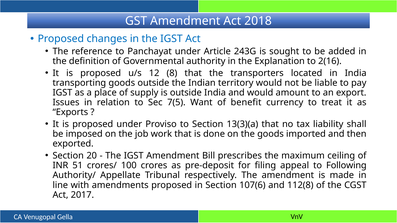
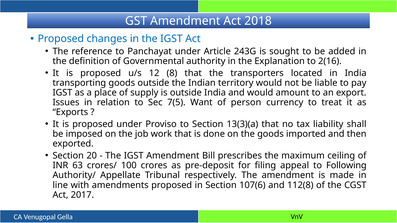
benefit: benefit -> person (246, 103)
51: 51 -> 63 (78, 166)
